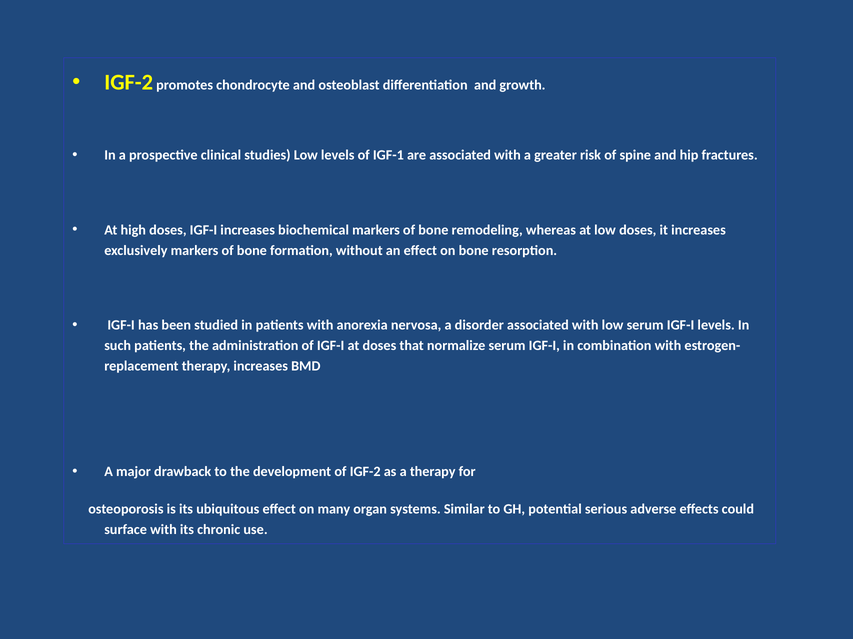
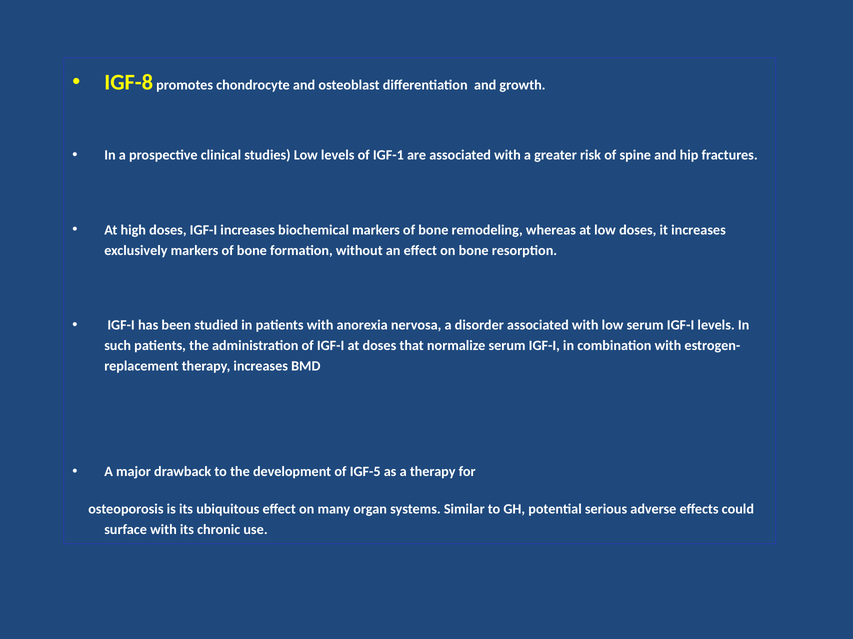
IGF-2: IGF-2 -> IGF-8 (129, 83)
of IGF-2: IGF-2 -> IGF-5 (365, 472)
